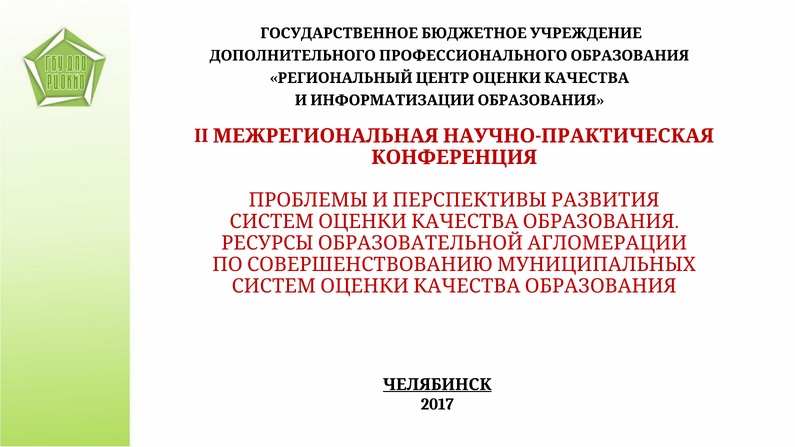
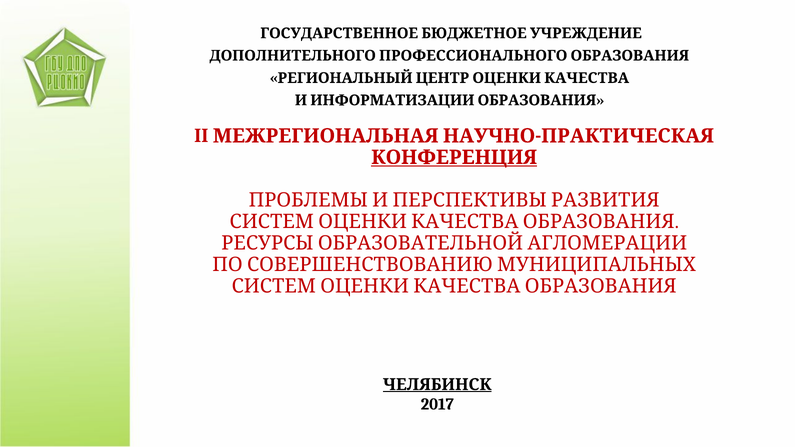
КОНФЕРЕНЦИЯ underline: none -> present (454, 157)
